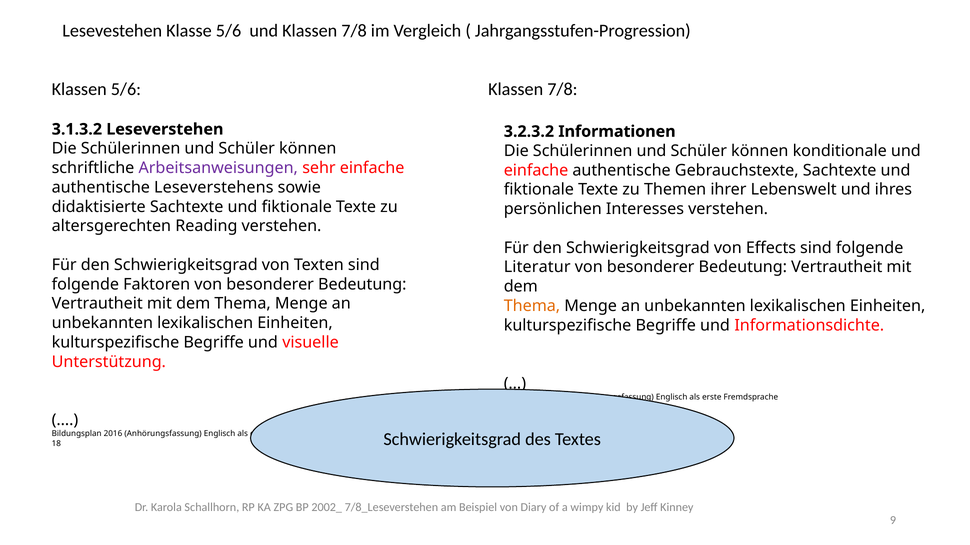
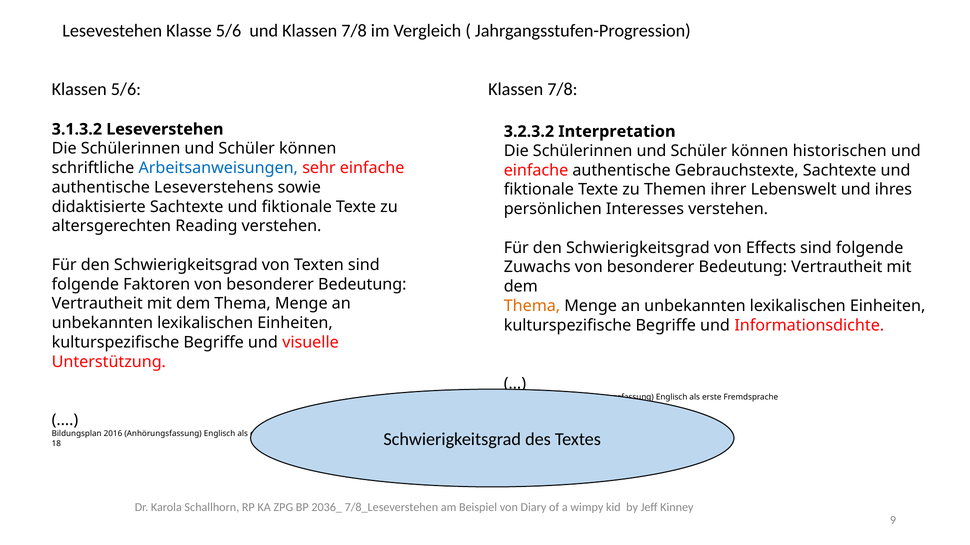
Informationen: Informationen -> Interpretation (617, 132)
konditionale: konditionale -> historischen (840, 151)
Arbeitsanweisungen colour: purple -> blue (218, 168)
Literatur: Literatur -> Zuwachs (537, 267)
2002_: 2002_ -> 2036_ (327, 508)
